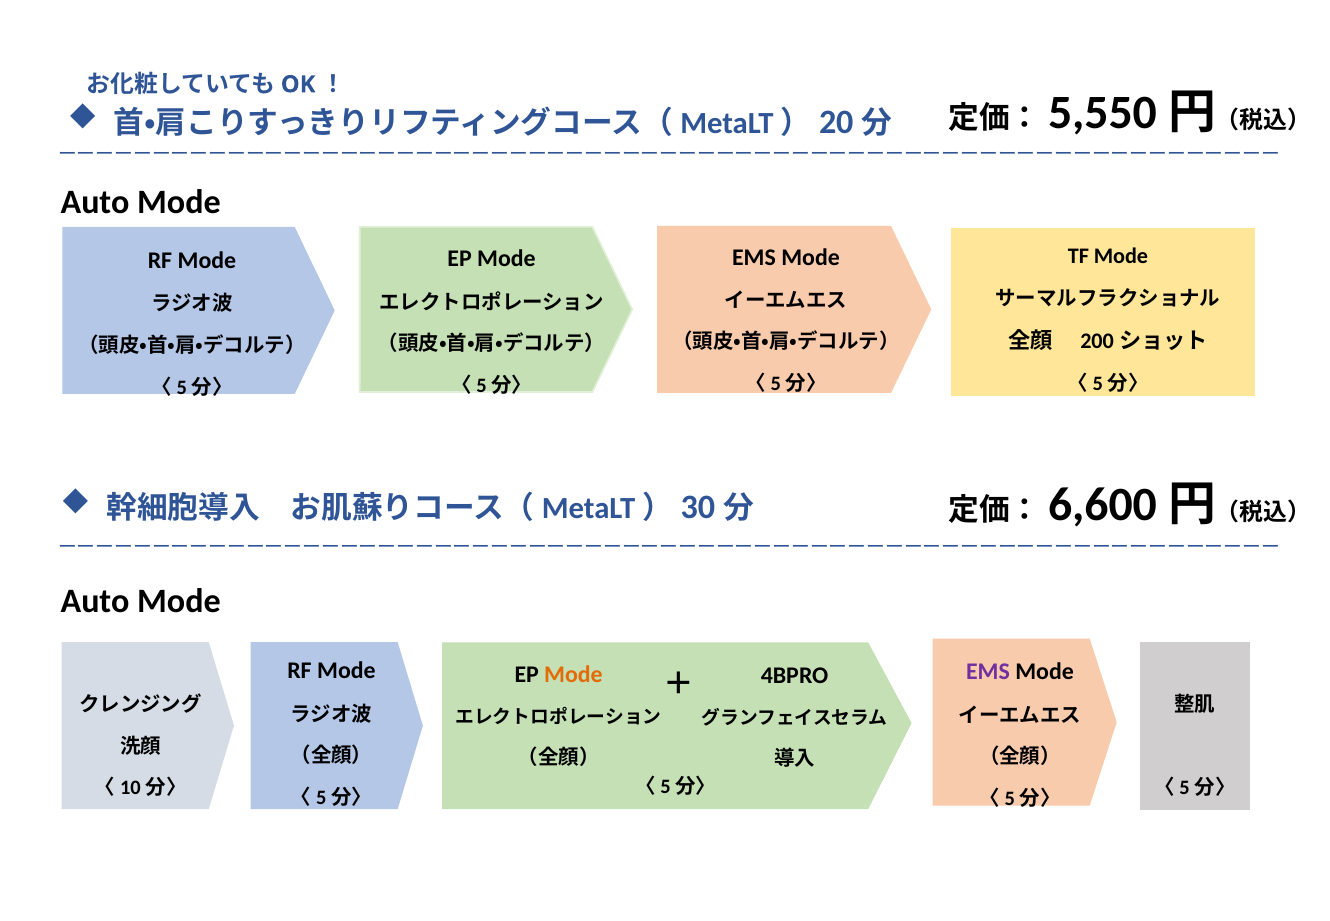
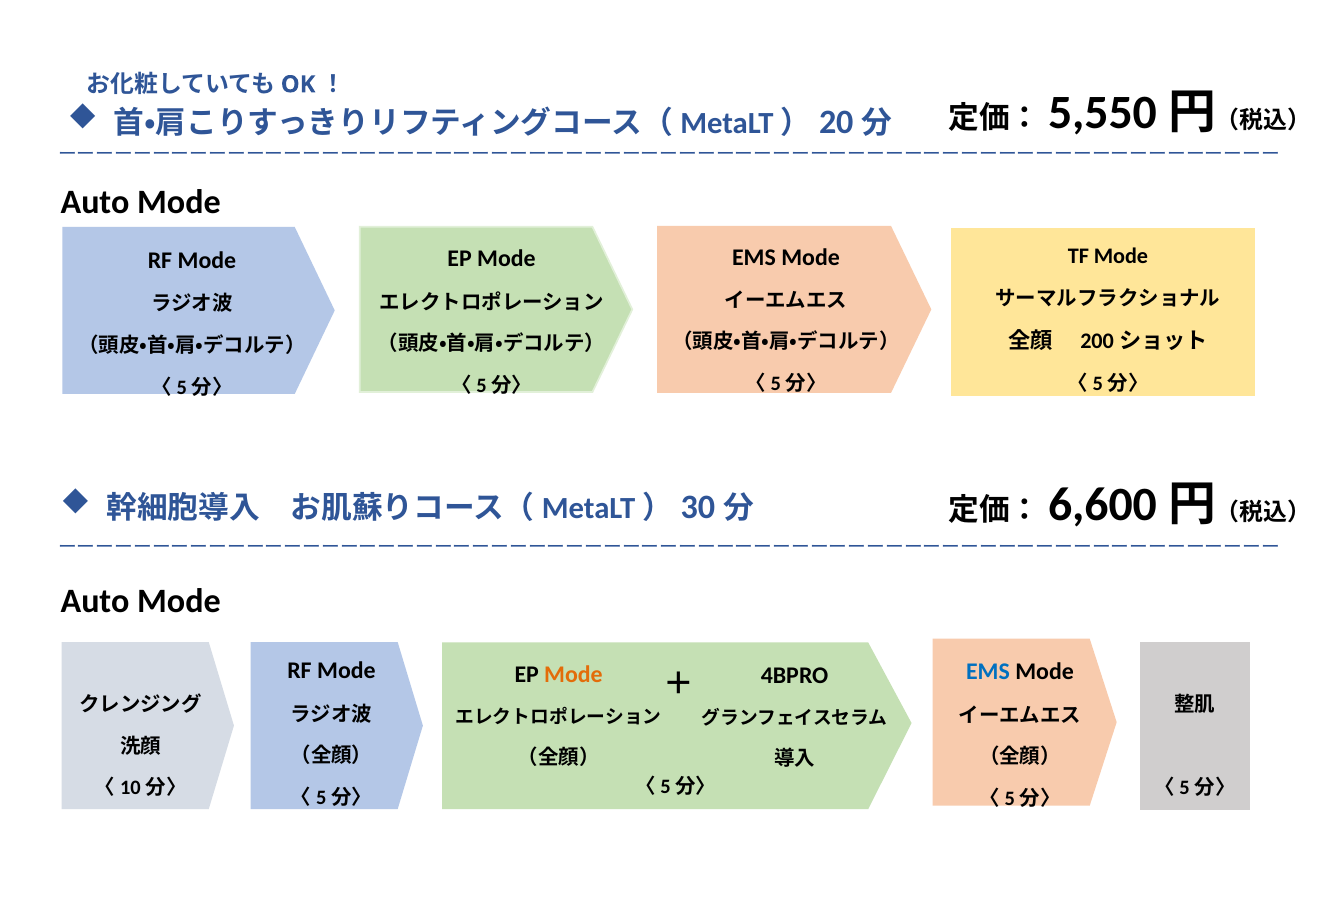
EMS colour: purple -> blue (988, 672)
